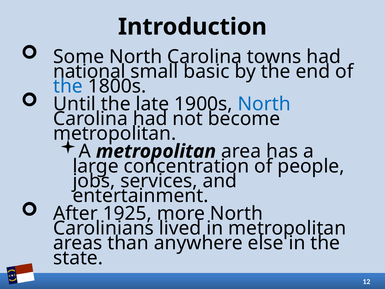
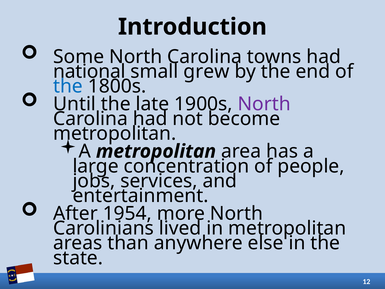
basic: basic -> grew (206, 71)
North colour: blue -> purple (264, 104)
1925: 1925 -> 1954 (127, 213)
